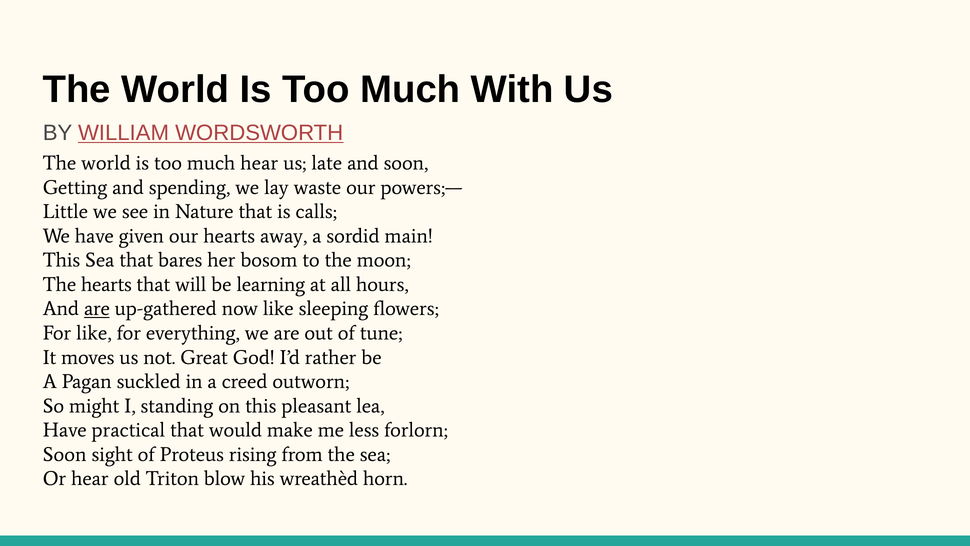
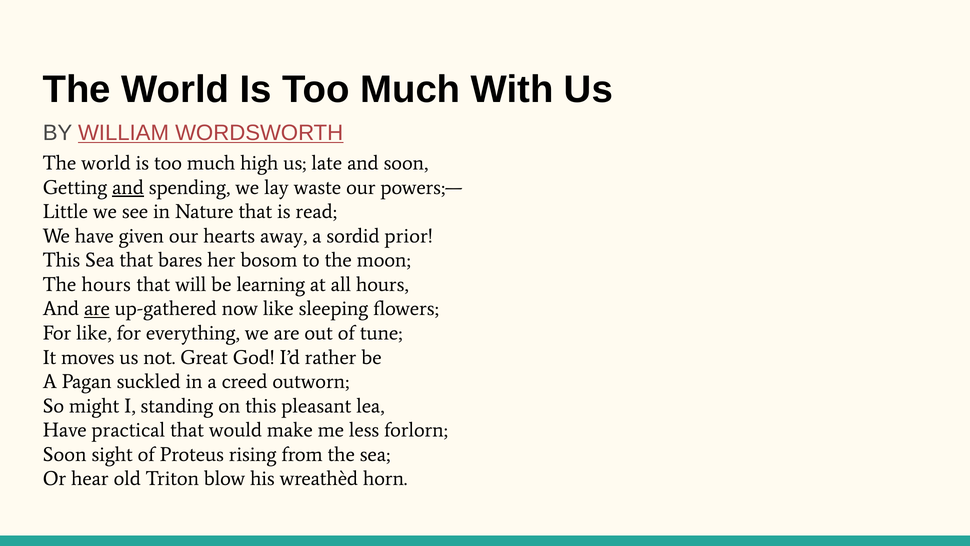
much hear: hear -> high (259, 163)
and underline: none -> present (128, 187)
calls: calls -> read (316, 212)
main: main -> prior (409, 236)
The hearts: hearts -> hours (106, 284)
